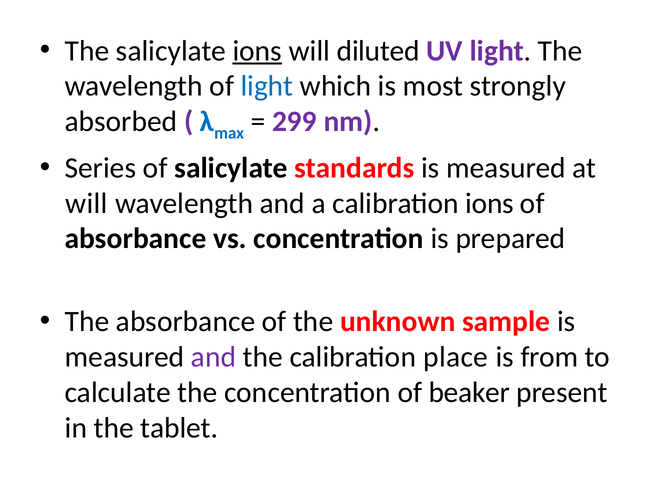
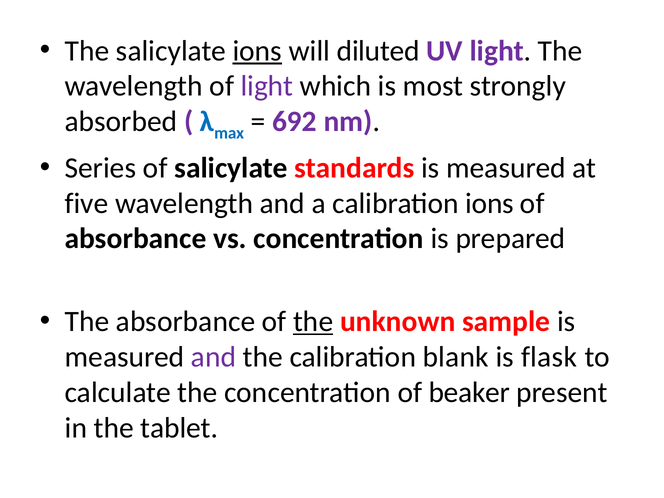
light colour: blue -> purple (267, 86)
299: 299 -> 692 (294, 122)
will: will -> five (87, 203)
the underline: none -> present (313, 321)
place: place -> blank (456, 357)
from: from -> flask (549, 357)
